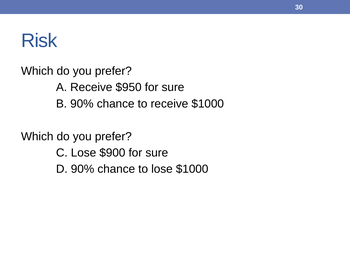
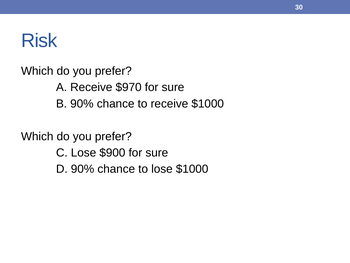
$950: $950 -> $970 (129, 87)
